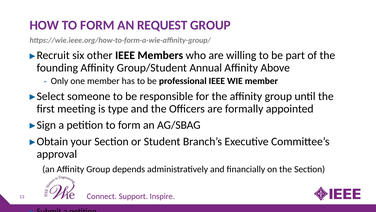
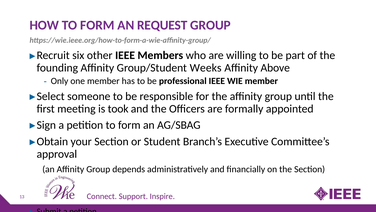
Annual: Annual -> Weeks (206, 68)
type: type -> took (118, 109)
